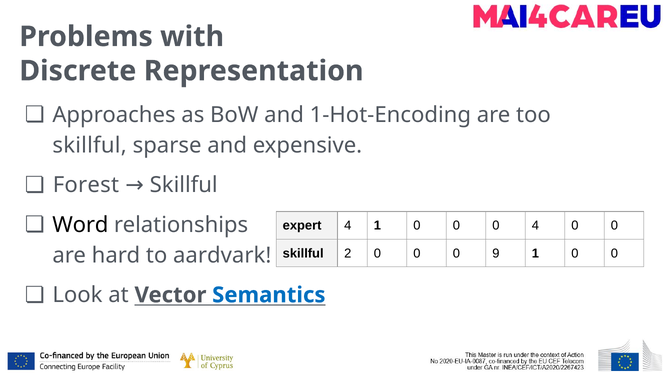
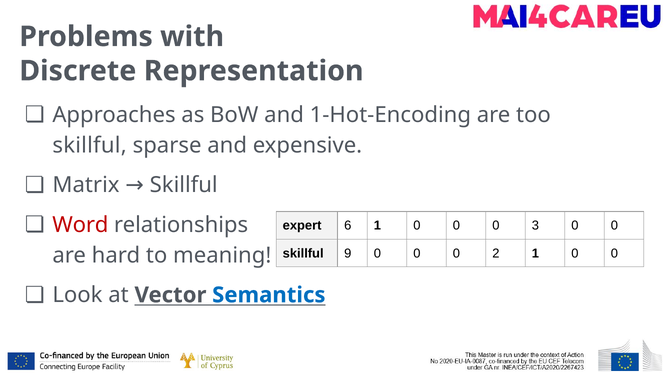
Forest: Forest -> Matrix (86, 185)
Word colour: black -> red (80, 225)
expert 4: 4 -> 6 (348, 226)
0 4: 4 -> 3 (535, 226)
2: 2 -> 9 (348, 254)
9: 9 -> 2 (496, 254)
aardvark: aardvark -> meaning (222, 256)
